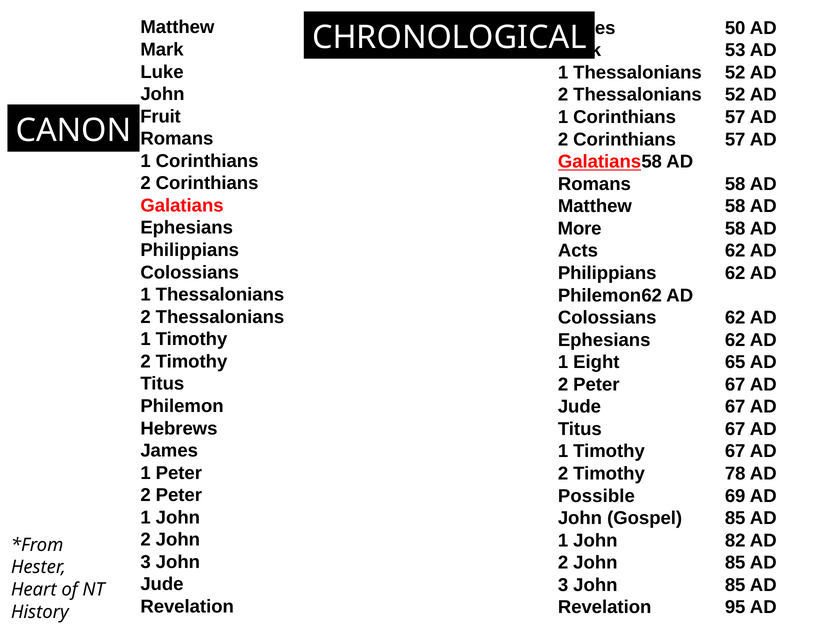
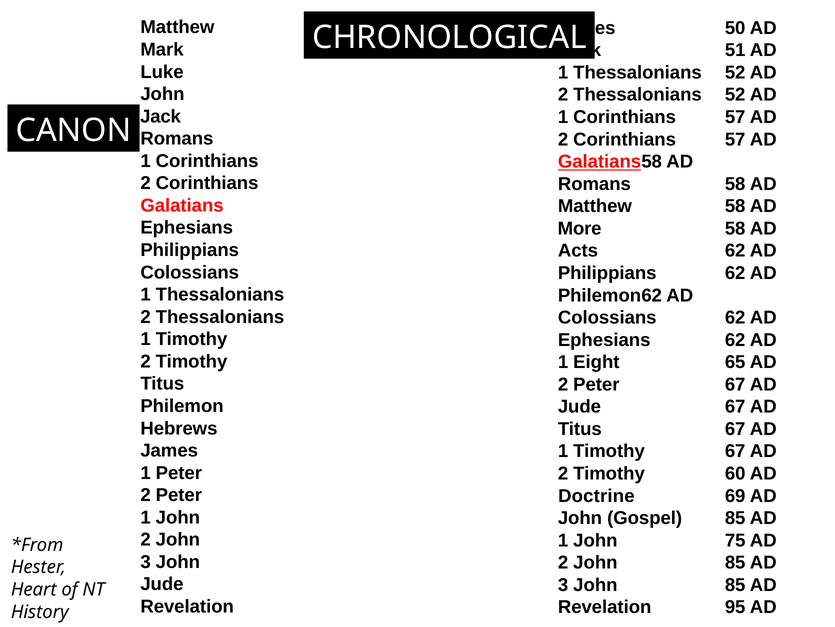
53: 53 -> 51 (735, 50)
Fruit: Fruit -> Jack (161, 116)
78: 78 -> 60 (735, 473)
Possible: Possible -> Doctrine (596, 495)
82: 82 -> 75 (735, 540)
